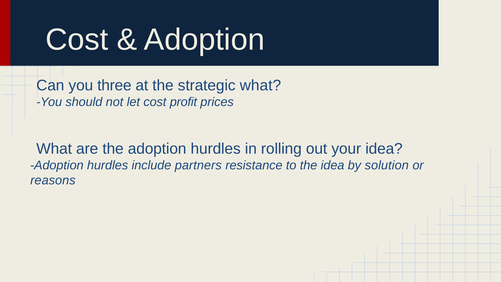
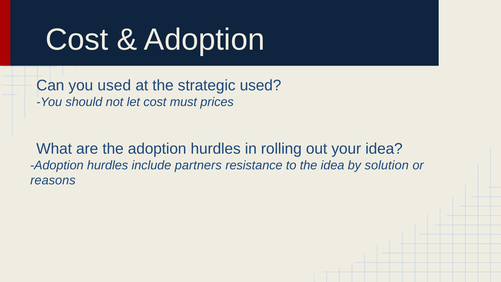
you three: three -> used (114, 85)
strategic what: what -> used (261, 85)
profit: profit -> must (183, 102)
